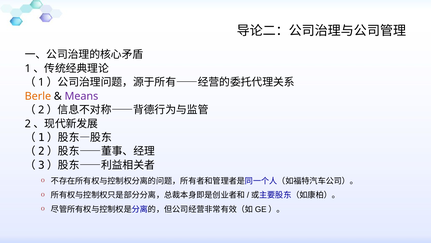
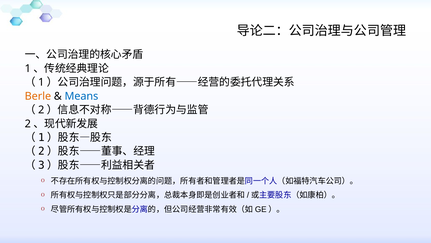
Means colour: purple -> blue (81, 96)
